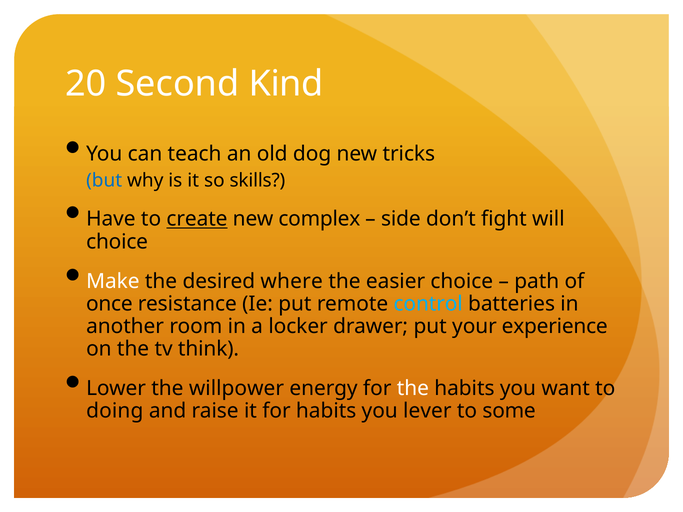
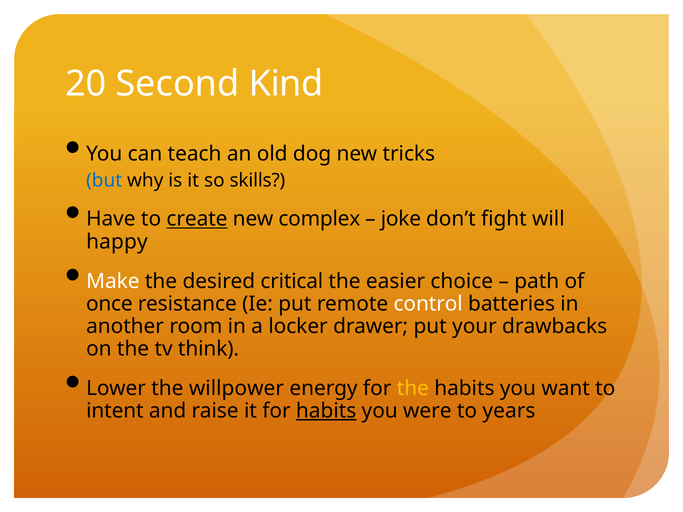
side: side -> joke (401, 219)
choice: choice -> happy (117, 242)
where: where -> critical (292, 281)
control colour: light blue -> white (428, 304)
experience: experience -> drawbacks (555, 326)
the colour: white -> yellow (413, 389)
doing: doing -> intent (115, 411)
habits underline: none -> present (326, 411)
lever: lever -> were (427, 411)
some: some -> years (509, 411)
